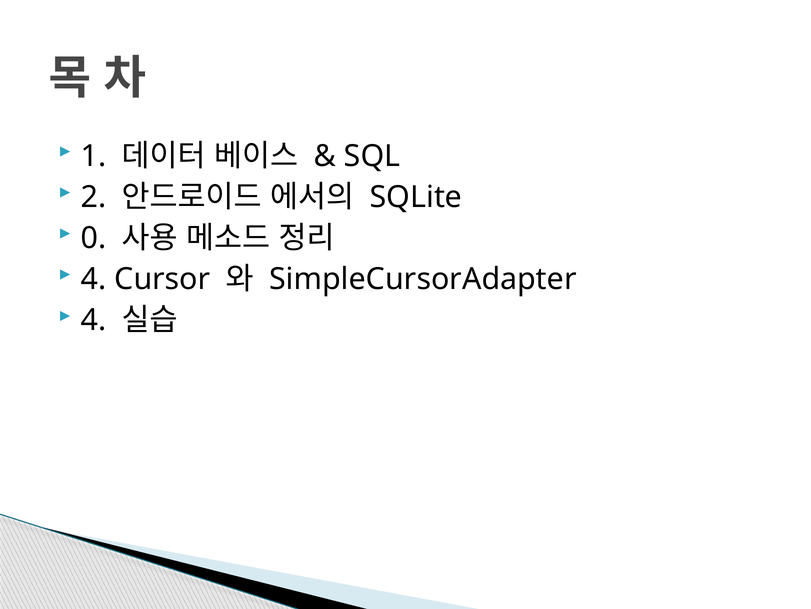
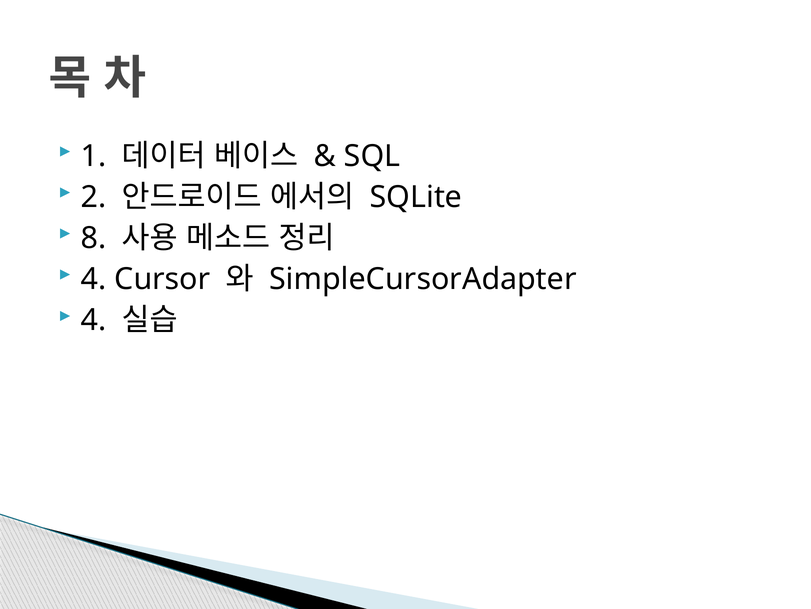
0: 0 -> 8 (94, 238)
